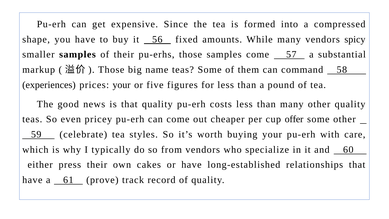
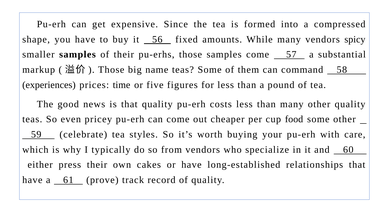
prices your: your -> time (122, 85)
offer: offer -> food (294, 119)
